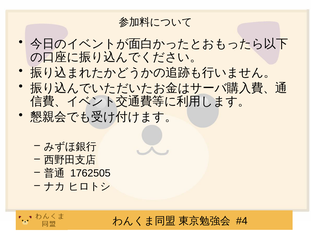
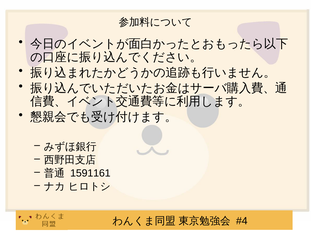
1762505: 1762505 -> 1591161 (90, 173)
